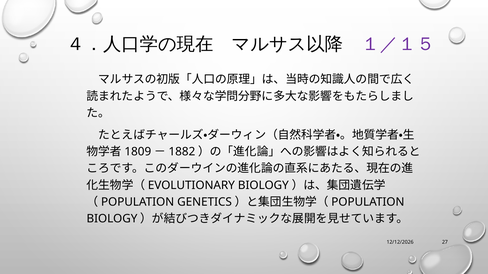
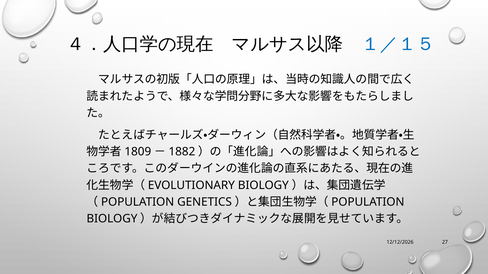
１／１５ colour: purple -> blue (398, 44)
